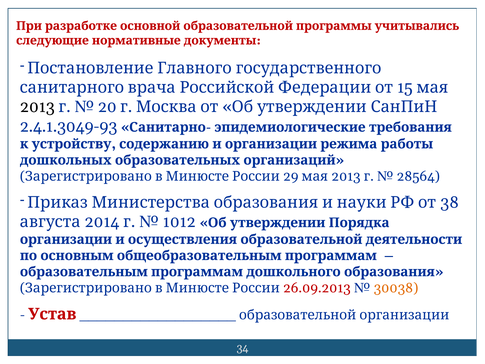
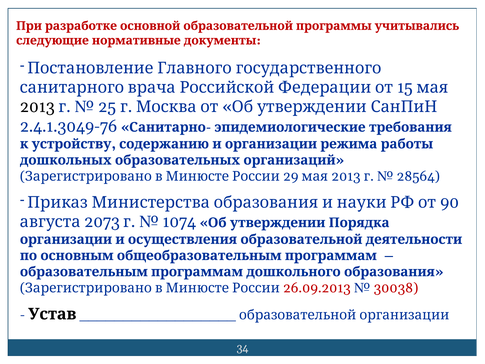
20: 20 -> 25 (107, 107)
2.4.1.3049-93: 2.4.1.3049-93 -> 2.4.1.3049-76 (69, 126)
38: 38 -> 90 (450, 202)
2014: 2014 -> 2073 (102, 222)
1012: 1012 -> 1074 (179, 222)
30038 colour: orange -> red (396, 288)
Устав colour: red -> black (52, 314)
